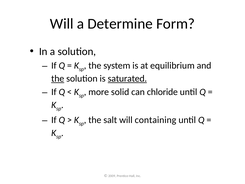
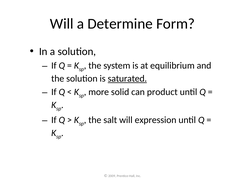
the underline: present -> none (58, 78)
chloride: chloride -> product (162, 92)
containing: containing -> expression (156, 120)
